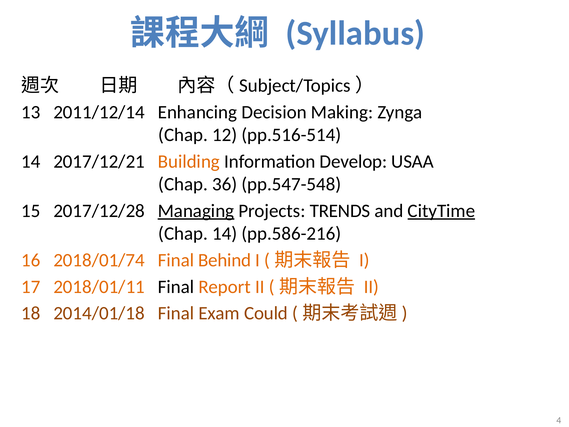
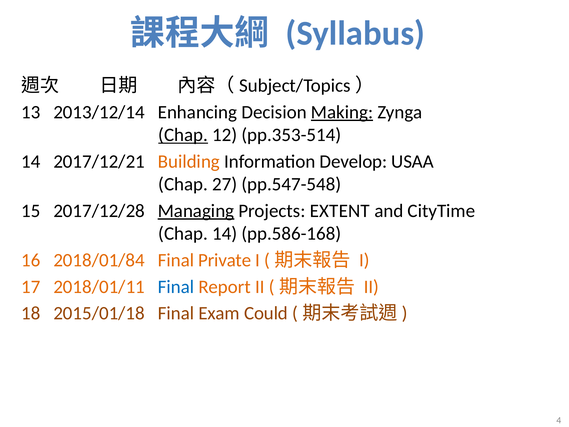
2011/12/14: 2011/12/14 -> 2013/12/14 (99, 112)
Making underline: none -> present (342, 112)
Chap underline: none -> present (183, 135)
pp.516-514: pp.516-514 -> pp.353-514 (291, 135)
36: 36 -> 27 (225, 184)
TRENDS: TRENDS -> EXTENT (340, 211)
CityTime underline: present -> none (441, 211)
pp.586-216: pp.586-216 -> pp.586-168 (291, 234)
2018/01/74: 2018/01/74 -> 2018/01/84 (99, 260)
Behind: Behind -> Private (225, 260)
Final colour: black -> blue (176, 287)
2014/01/18: 2014/01/18 -> 2015/01/18 (99, 313)
